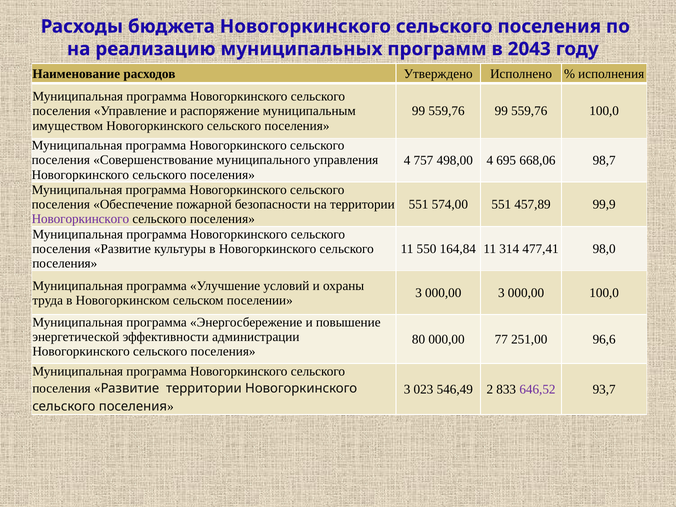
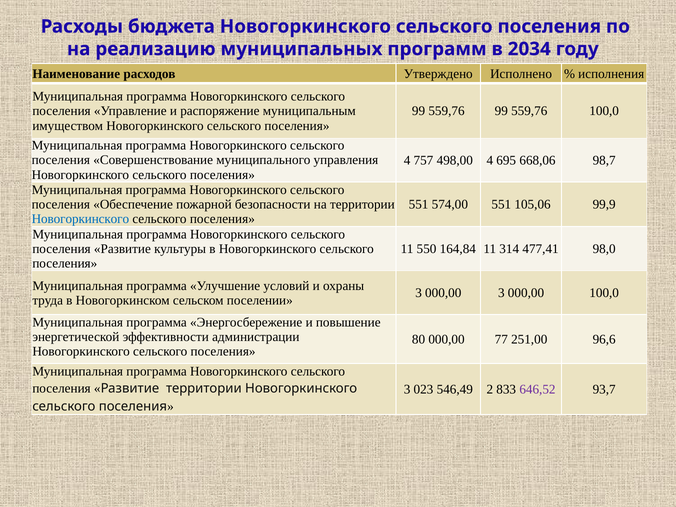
2043: 2043 -> 2034 (529, 49)
457,89: 457,89 -> 105,06 (533, 205)
Новогоркинского colour: purple -> blue (80, 219)
